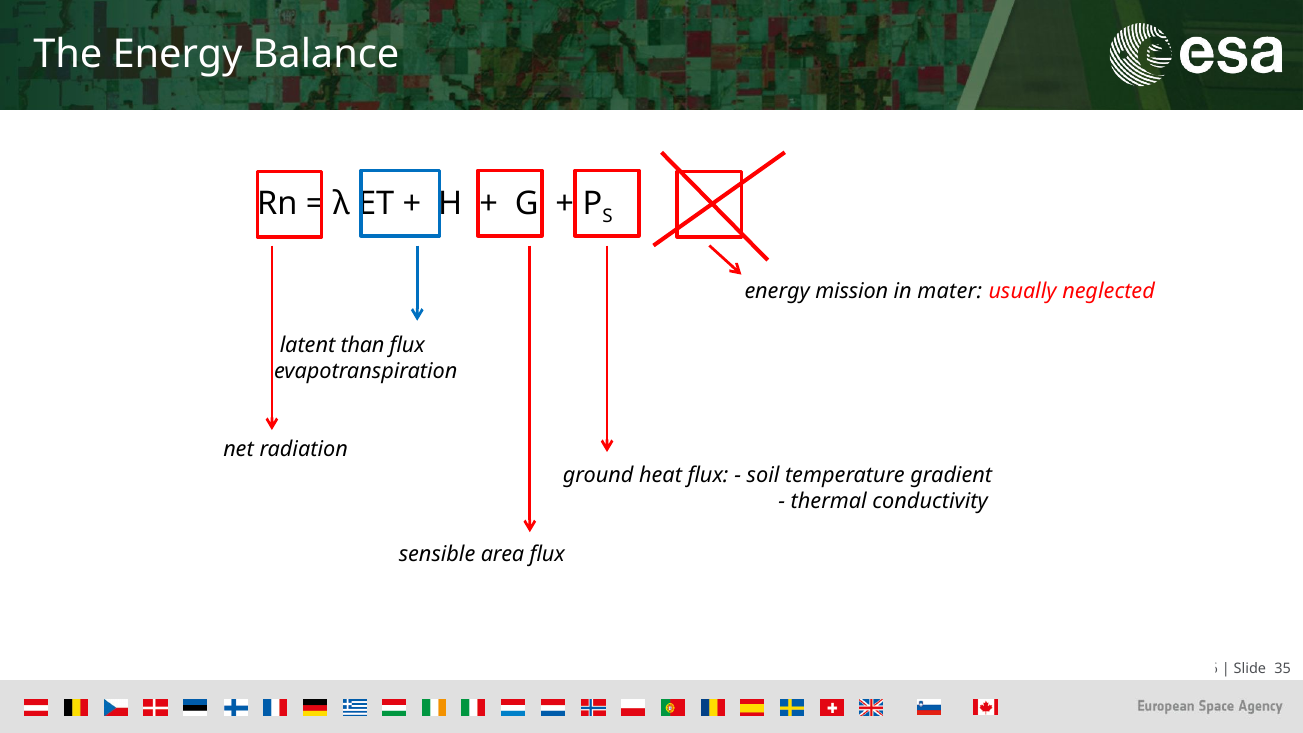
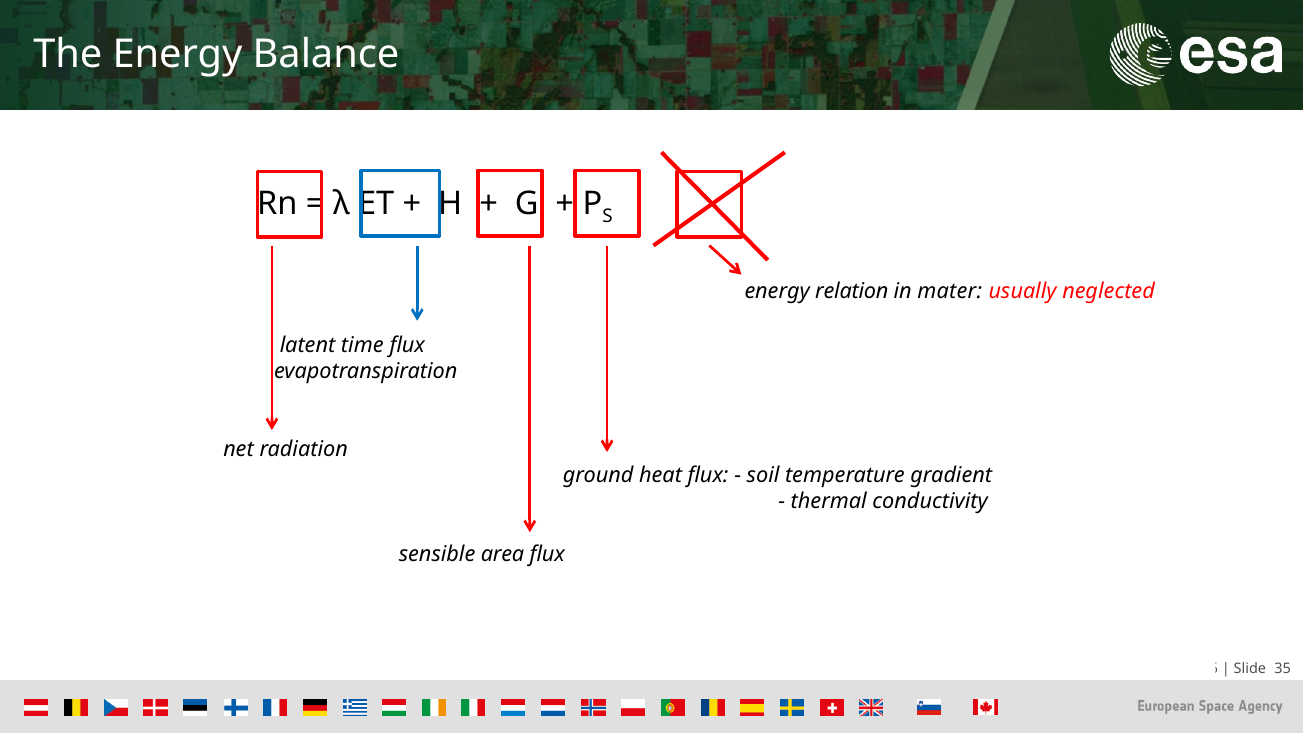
mission: mission -> relation (852, 291)
than: than -> time (362, 345)
